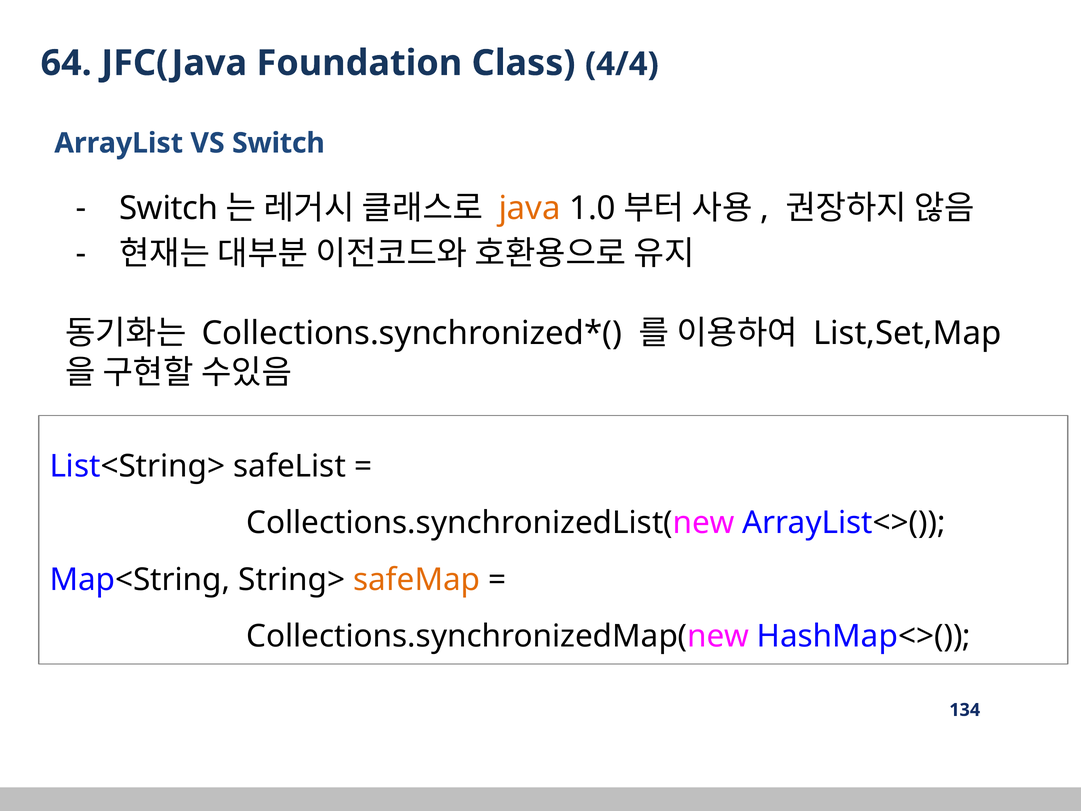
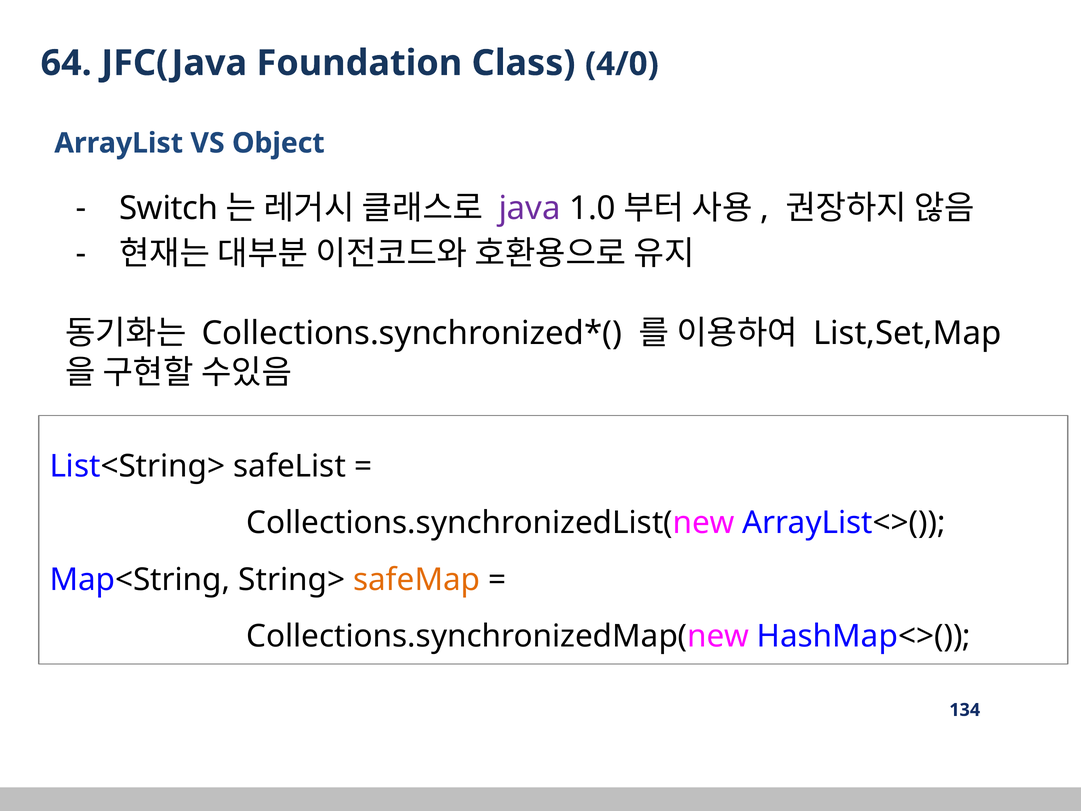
4/4: 4/4 -> 4/0 (622, 64)
VS Switch: Switch -> Object (278, 143)
java colour: orange -> purple (530, 208)
